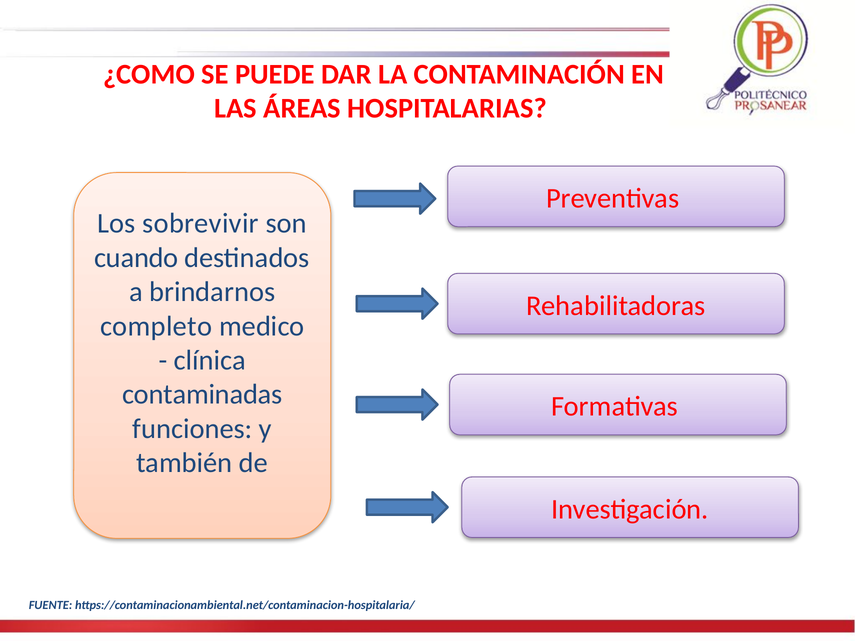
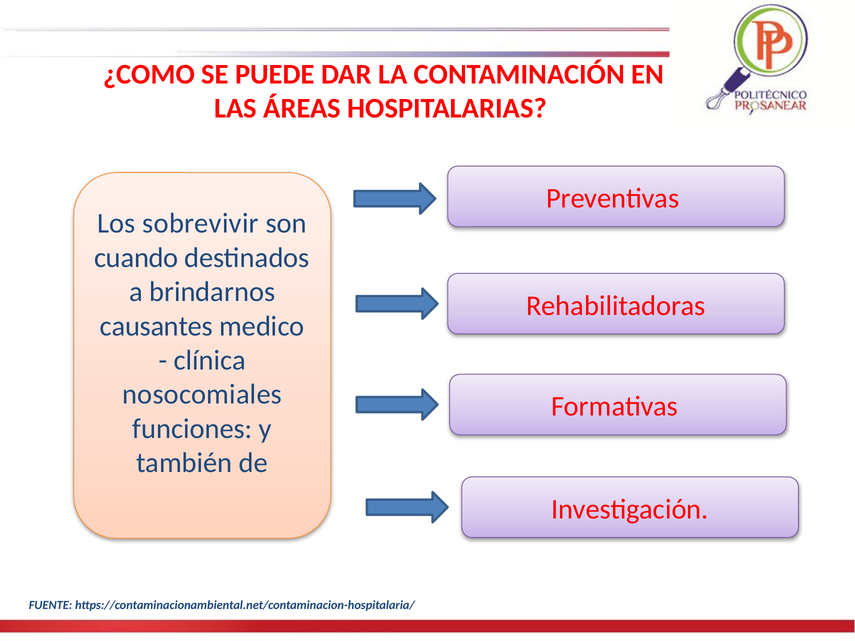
completo: completo -> causantes (156, 326)
contaminadas: contaminadas -> nosocomiales (202, 395)
